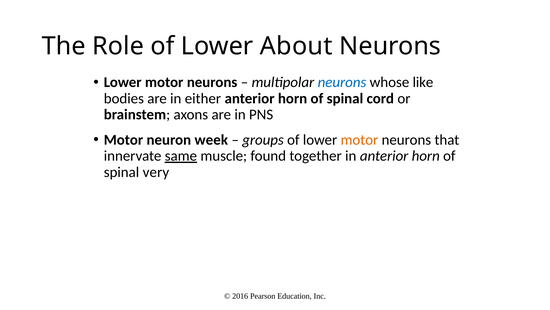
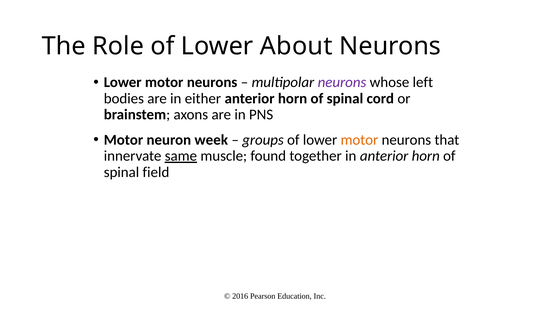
neurons colour: blue -> purple (342, 82)
like: like -> left (423, 82)
very: very -> field (156, 172)
